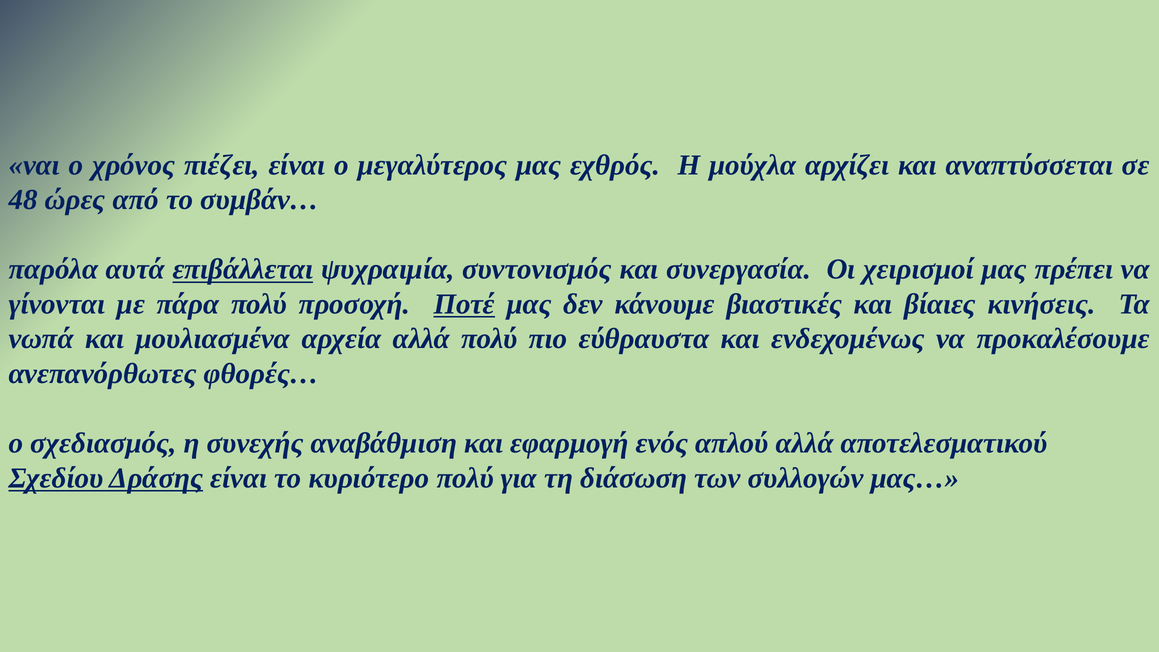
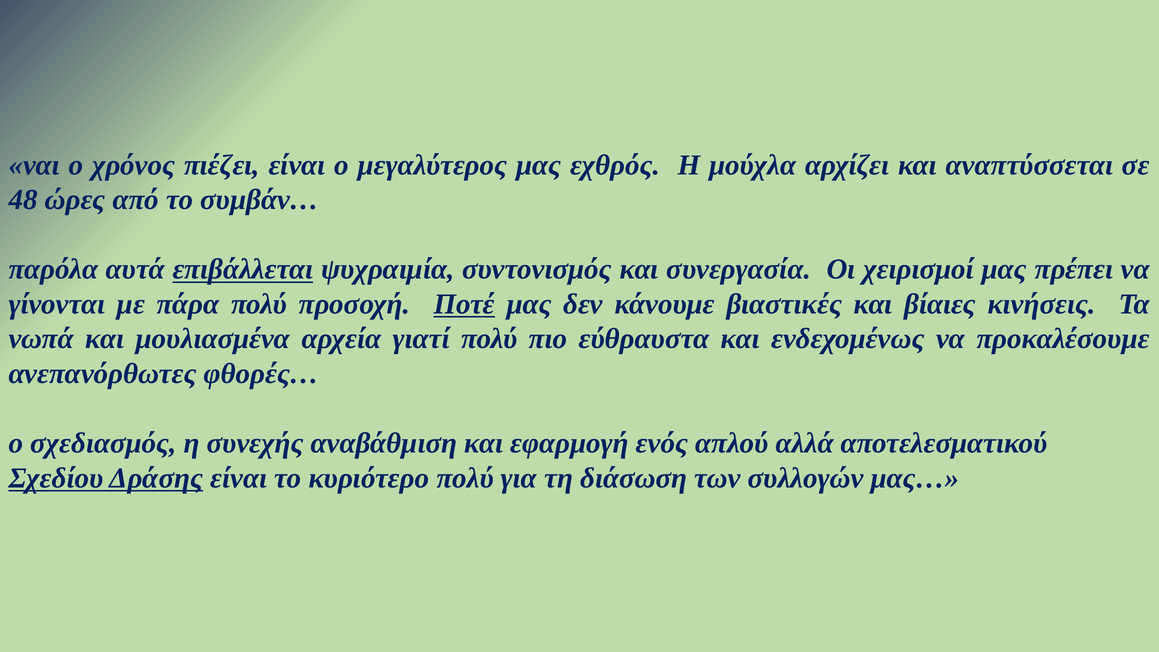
αρχεία αλλά: αλλά -> γιατί (421, 339)
